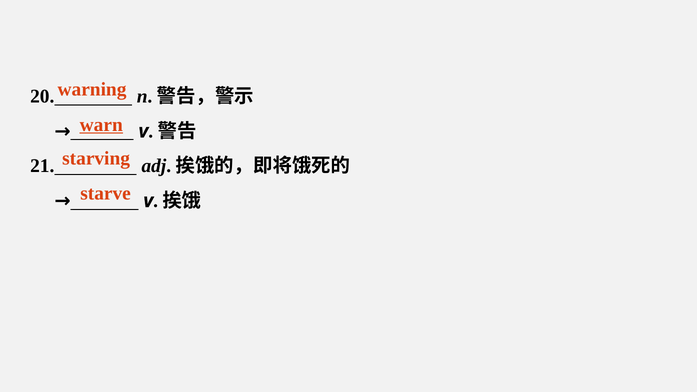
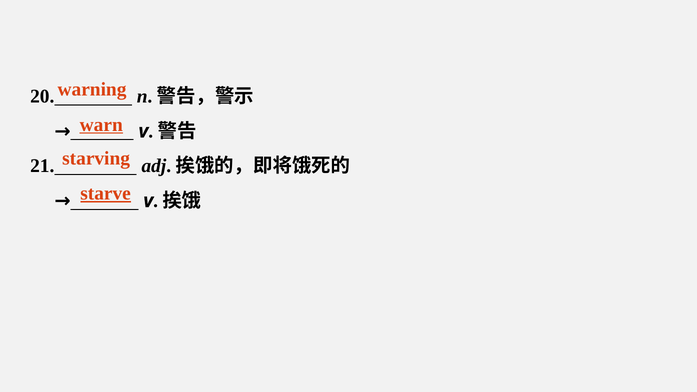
starve underline: none -> present (106, 193)
